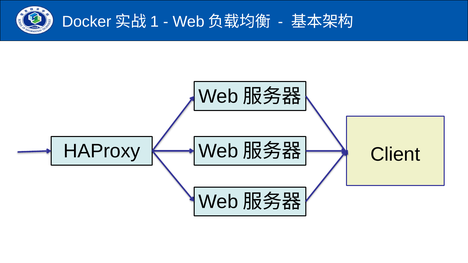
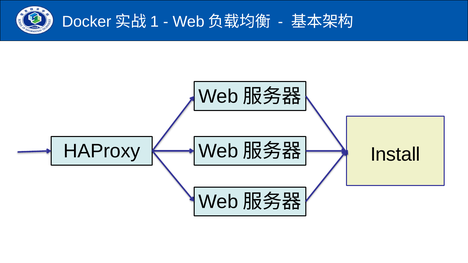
Client: Client -> Install (395, 155)
